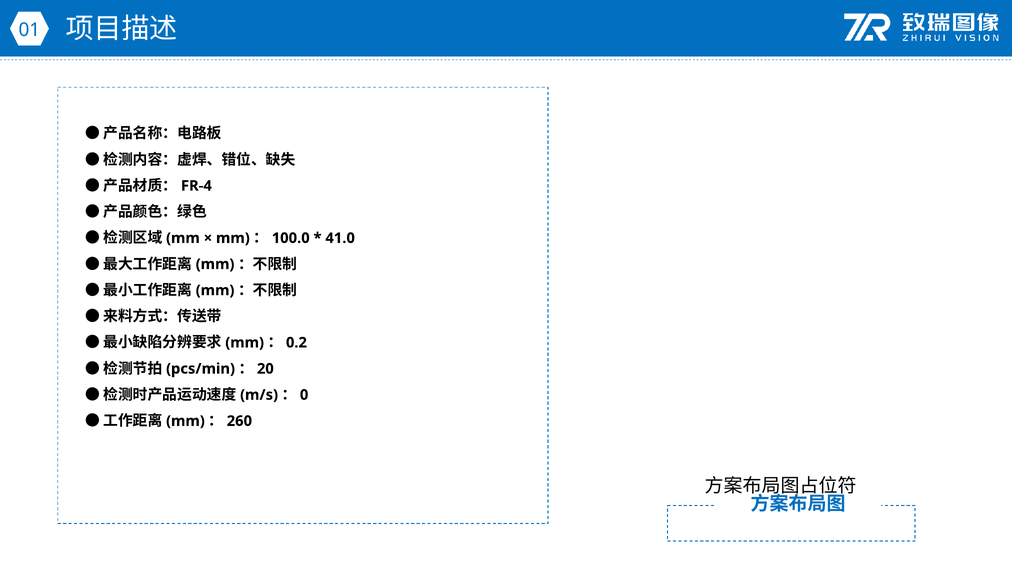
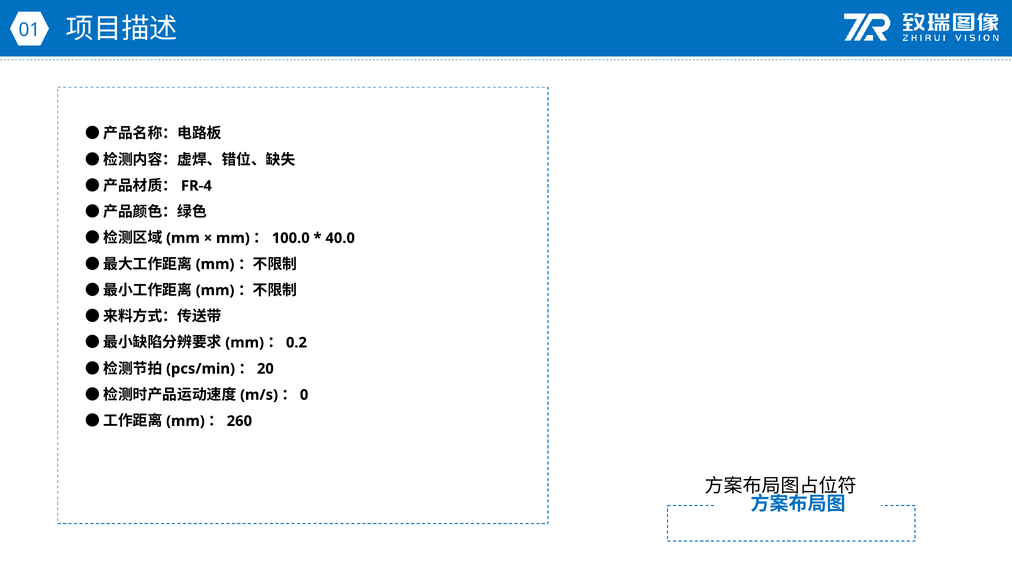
41.0: 41.0 -> 40.0 (340, 238)
